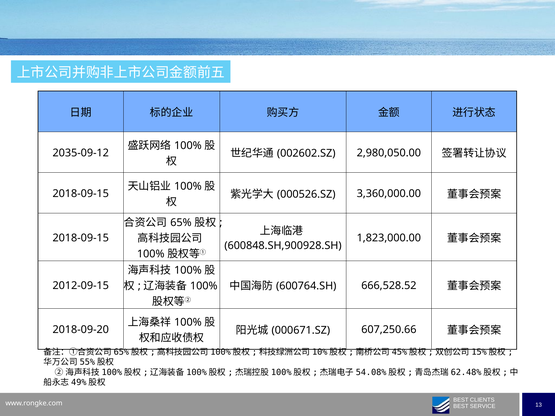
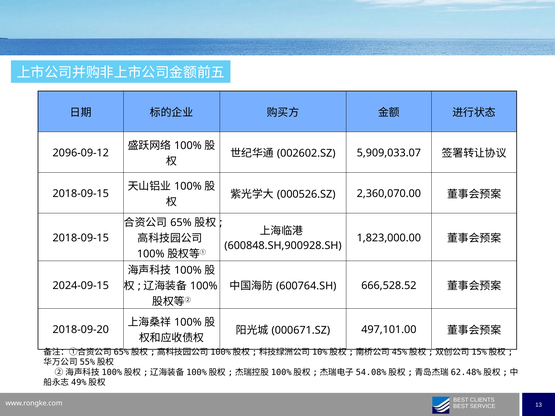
2,980,050.00: 2,980,050.00 -> 5,909,033.07 (389, 153)
2035-09-12: 2035-09-12 -> 2096-09-12 (81, 153)
3,360,000.00: 3,360,000.00 -> 2,360,070.00 (389, 194)
2012-09-15: 2012-09-15 -> 2024-09-15 (81, 286)
607,250.66: 607,250.66 -> 497,101.00 (389, 330)
